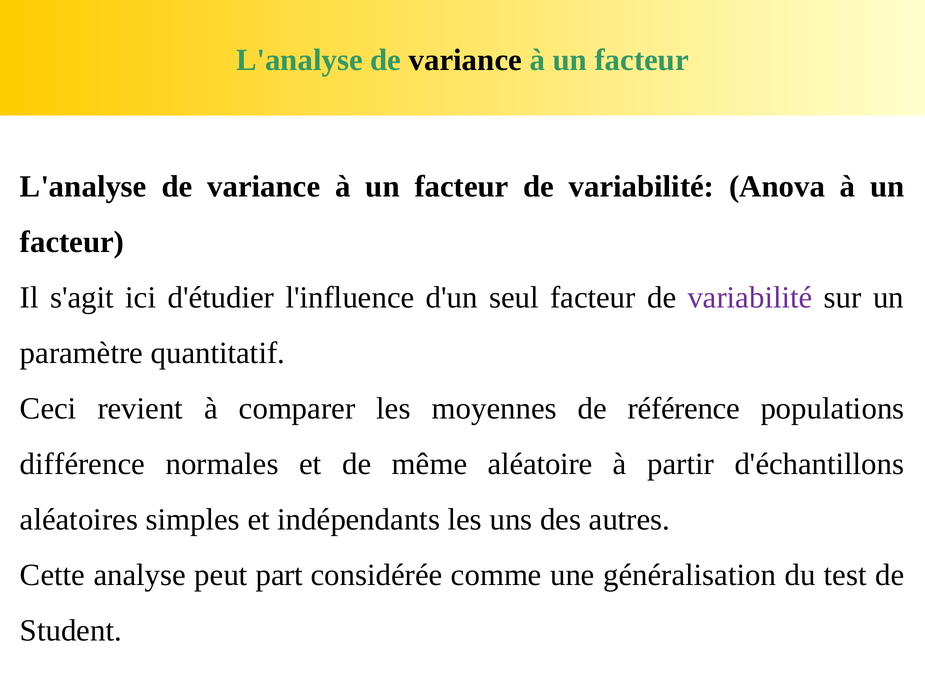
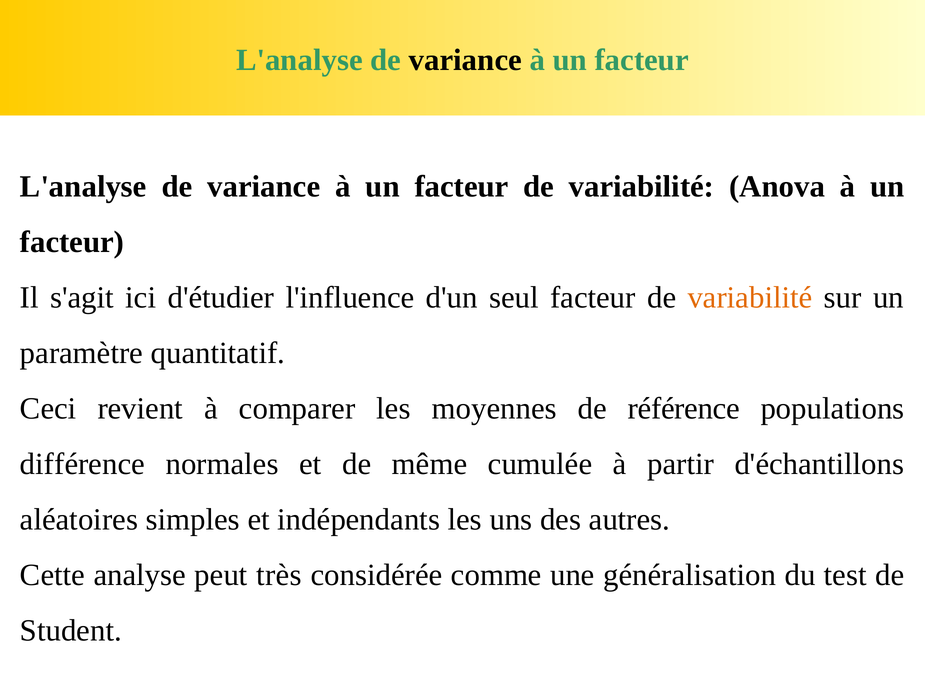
variabilité colour: purple -> orange (750, 298)
aléatoire: aléatoire -> cumulée (540, 464)
part: part -> très (279, 575)
